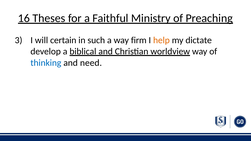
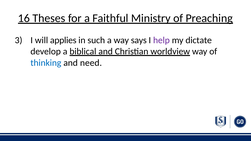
certain: certain -> applies (63, 40)
firm: firm -> says (139, 40)
help colour: orange -> purple (161, 40)
